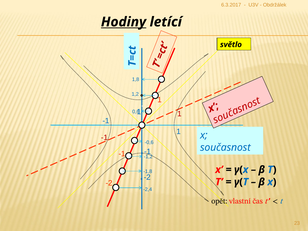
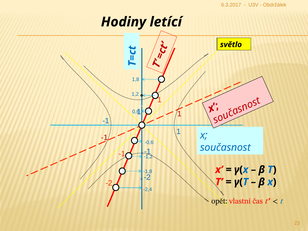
Hodiny underline: present -> none (124, 22)
